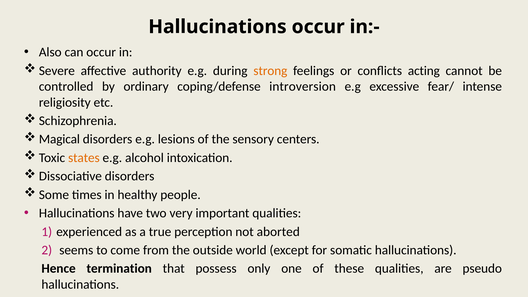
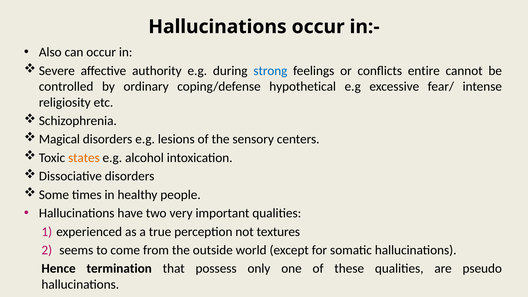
strong colour: orange -> blue (270, 71)
acting: acting -> entire (424, 71)
introversion: introversion -> hypothetical (303, 87)
aborted: aborted -> textures (278, 232)
